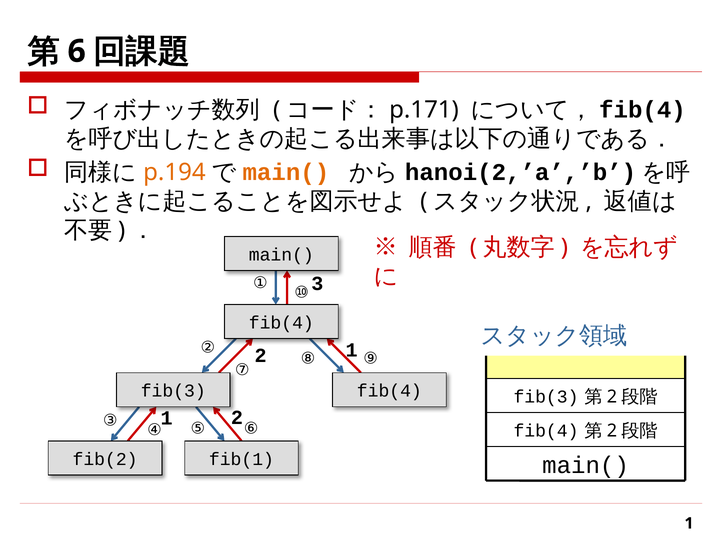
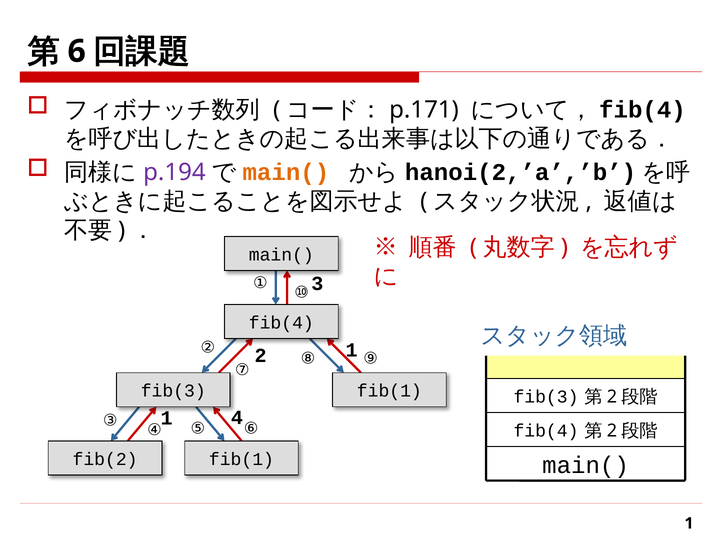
p.194 colour: orange -> purple (174, 173)
fib(4: fib(4 -> fib(1 (389, 391)
2: 2 -> 4 (237, 418)
